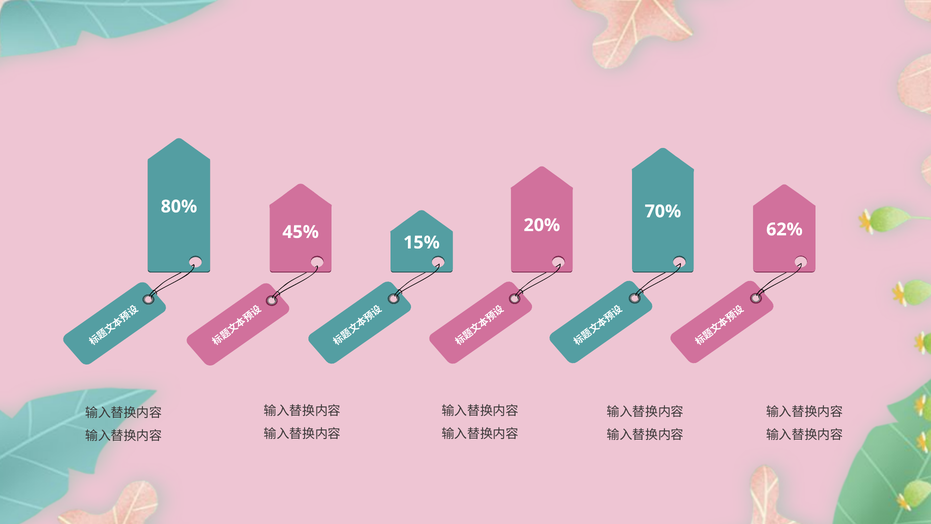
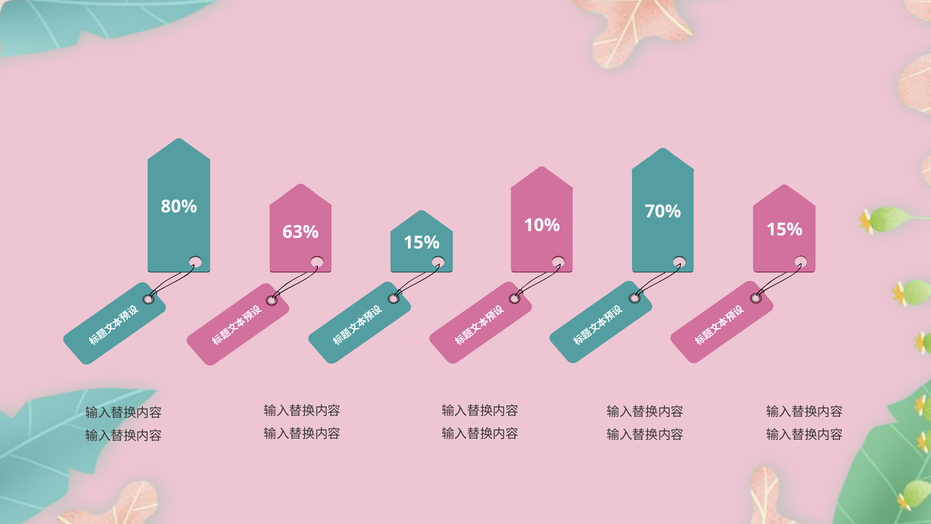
20%: 20% -> 10% (542, 225)
62%: 62% -> 15% (784, 229)
45%: 45% -> 63% (301, 232)
